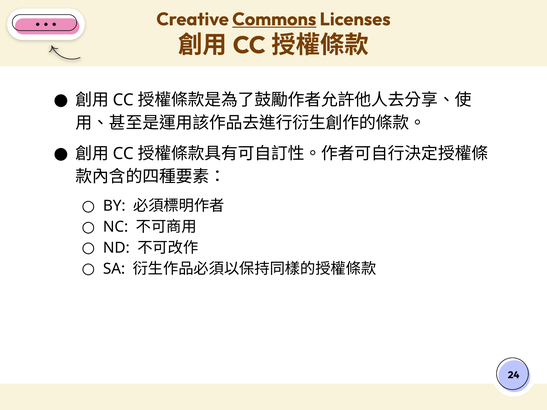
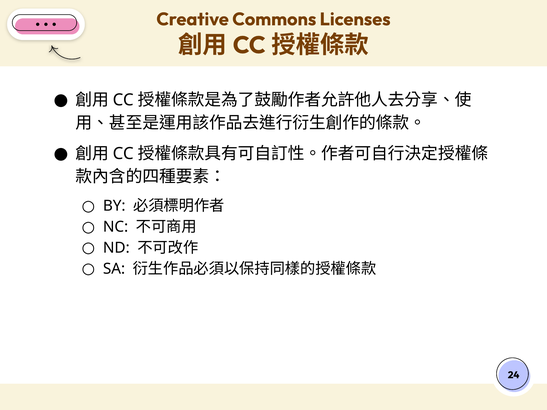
Commons underline: present -> none (274, 19)
